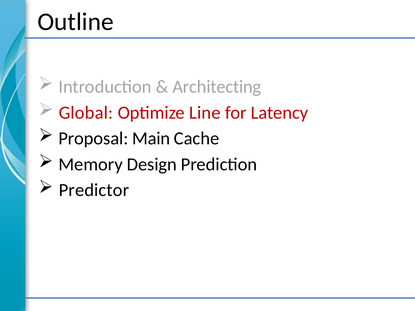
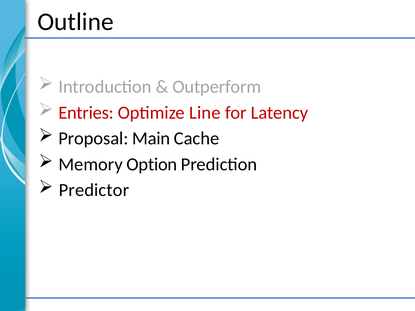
Architecting: Architecting -> Outperform (217, 87)
Global: Global -> Entries (86, 113)
Design: Design -> Option (152, 164)
